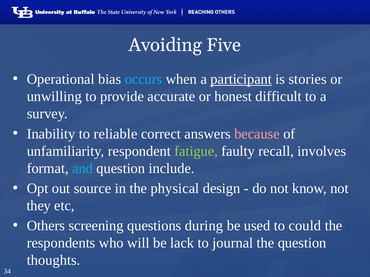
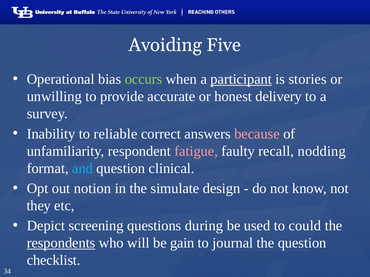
occurs colour: light blue -> light green (144, 79)
difficult: difficult -> delivery (279, 97)
fatigue colour: light green -> pink (196, 151)
involves: involves -> nodding (322, 151)
include: include -> clinical (172, 169)
source: source -> notion (92, 189)
physical: physical -> simulate (175, 189)
Others: Others -> Depict (46, 226)
respondents underline: none -> present (61, 243)
lack: lack -> gain (182, 243)
thoughts: thoughts -> checklist (54, 261)
